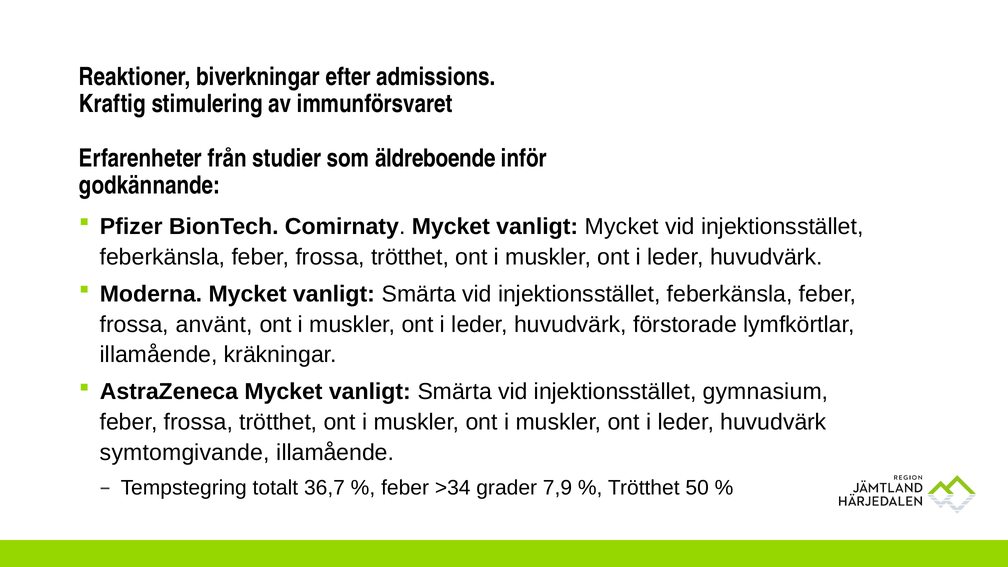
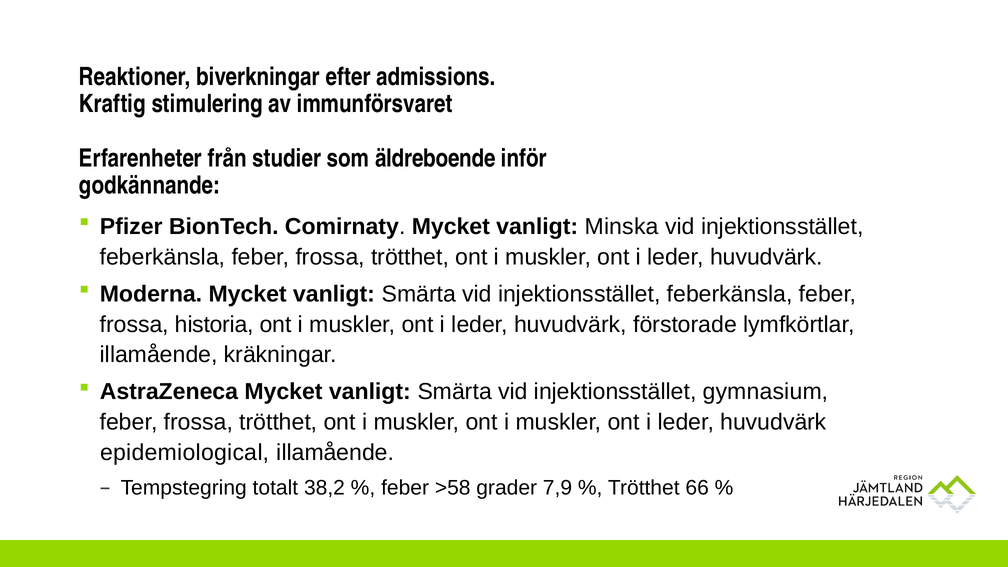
vanligt Mycket: Mycket -> Minska (622, 227)
använt: använt -> historia (214, 324)
symtomgivande: symtomgivande -> epidemiological (185, 453)
36,7: 36,7 -> 38,2 (324, 488)
>34: >34 -> >58 (453, 488)
50: 50 -> 66 (697, 488)
